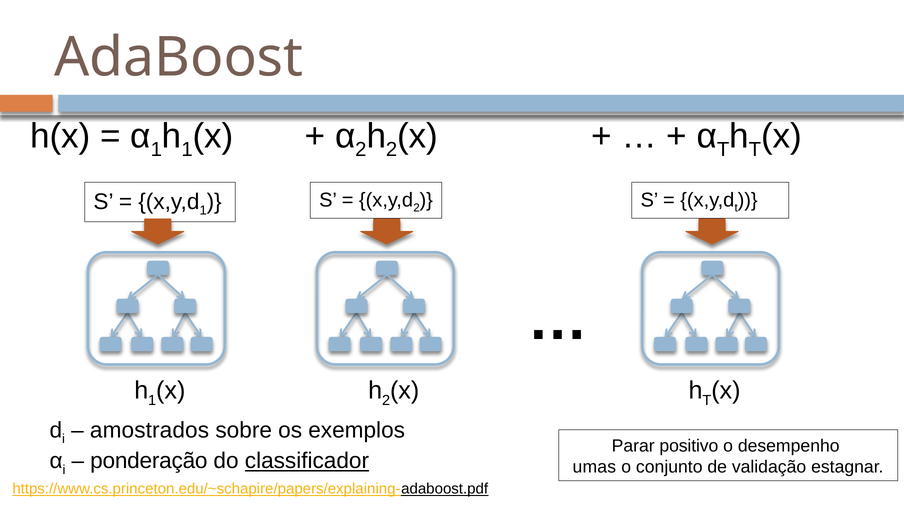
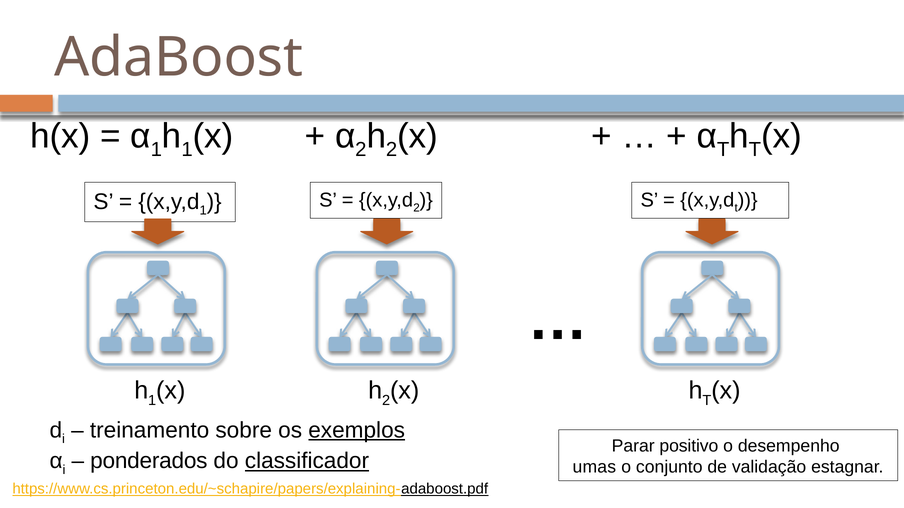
amostrados: amostrados -> treinamento (150, 431)
exemplos underline: none -> present (357, 431)
ponderação: ponderação -> ponderados (149, 461)
